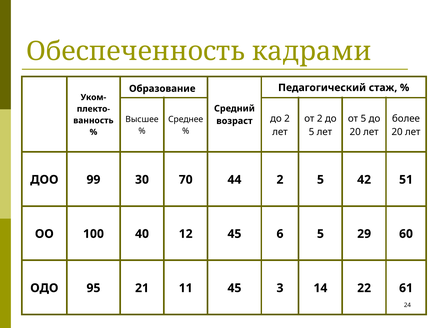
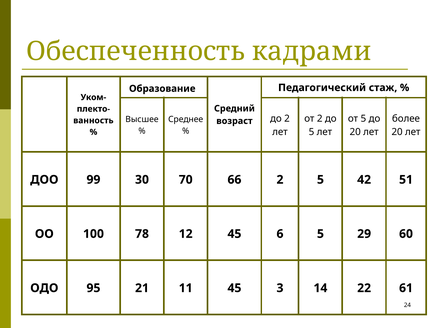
44: 44 -> 66 (234, 180)
40: 40 -> 78 (142, 234)
